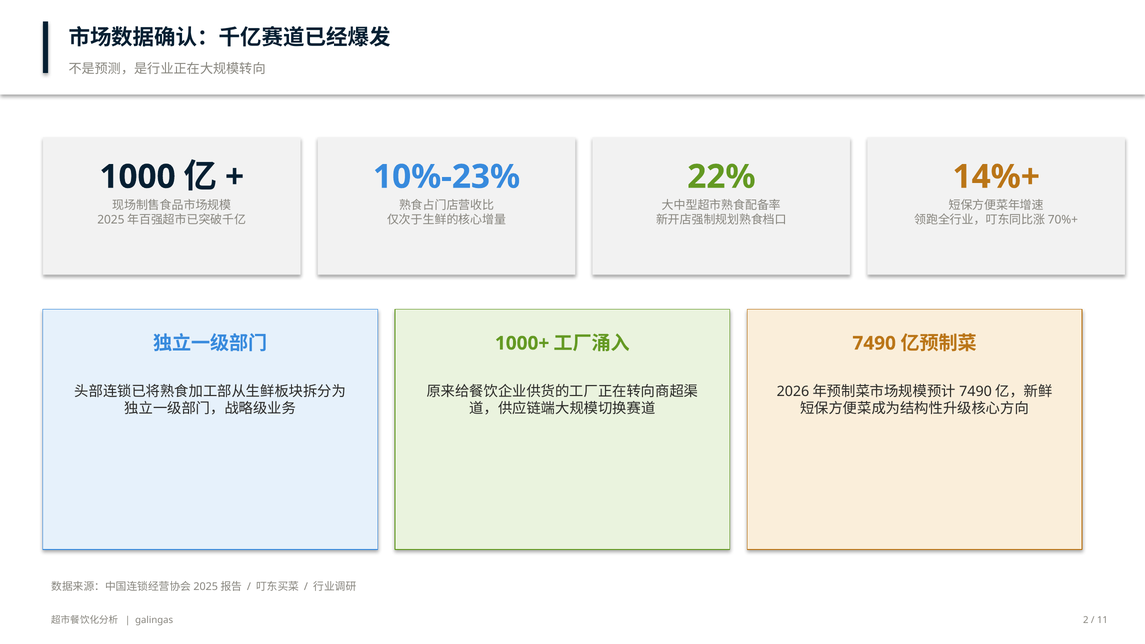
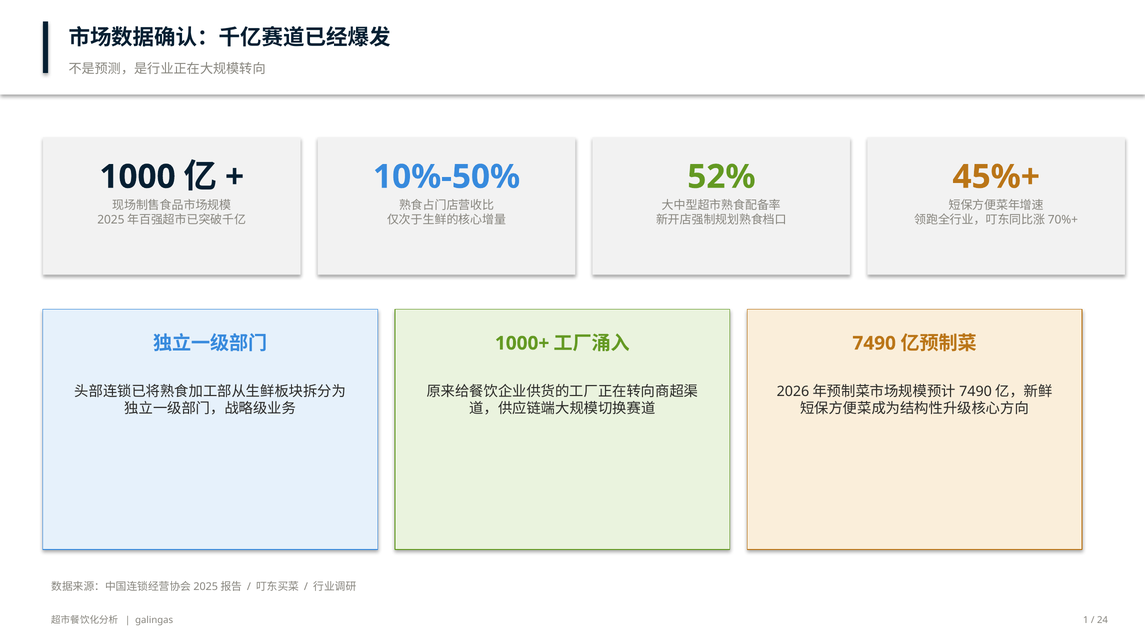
10%-23%: 10%-23% -> 10%-50% (447, 177)
22%: 22% -> 52% (721, 177)
14%+: 14%+ -> 45%+ (996, 177)
2: 2 -> 1 (1086, 620)
11: 11 -> 24 (1102, 620)
